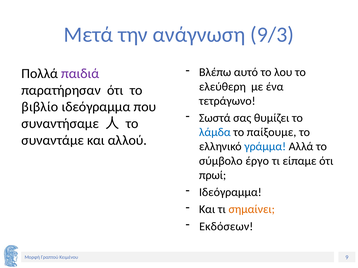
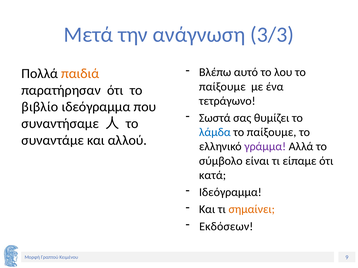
9/3: 9/3 -> 3/3 (272, 35)
παιδιά colour: purple -> orange (80, 74)
ελεύθερη: ελεύθερη -> παίξουμε (222, 87)
γράμμα colour: blue -> purple (265, 147)
έργο: έργο -> είναι (257, 161)
πρωί: πρωί -> κατά (213, 175)
